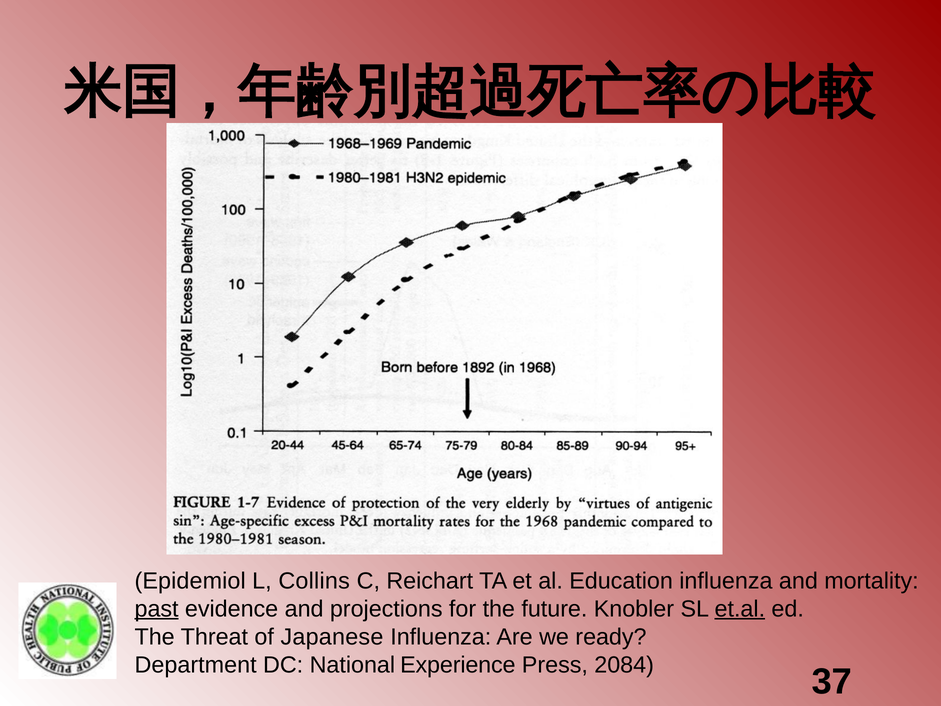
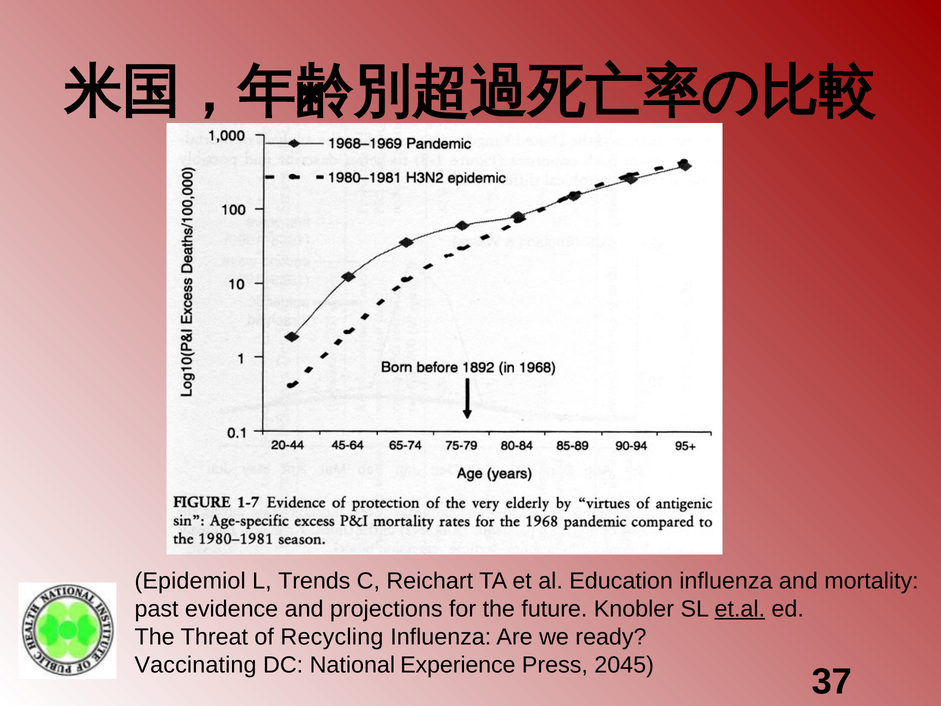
Collins: Collins -> Trends (314, 581)
past underline: present -> none (157, 609)
Japanese: Japanese -> Recycling (332, 637)
Department: Department -> Vaccinating (196, 665)
2084: 2084 -> 2045 (624, 665)
